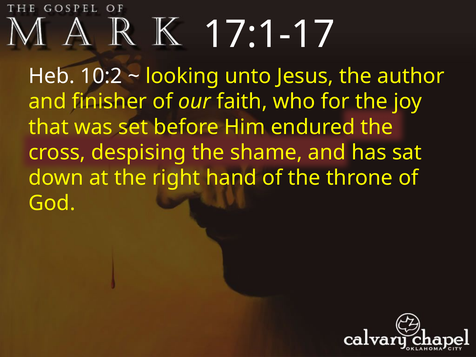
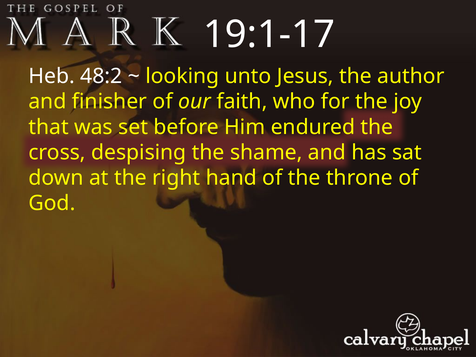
17:1-17: 17:1-17 -> 19:1-17 (269, 34)
10:2: 10:2 -> 48:2 (101, 76)
